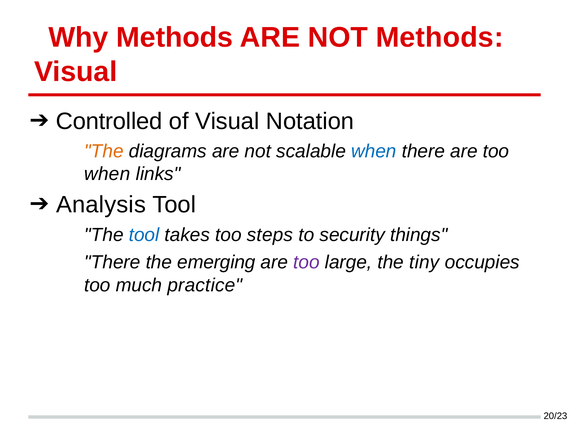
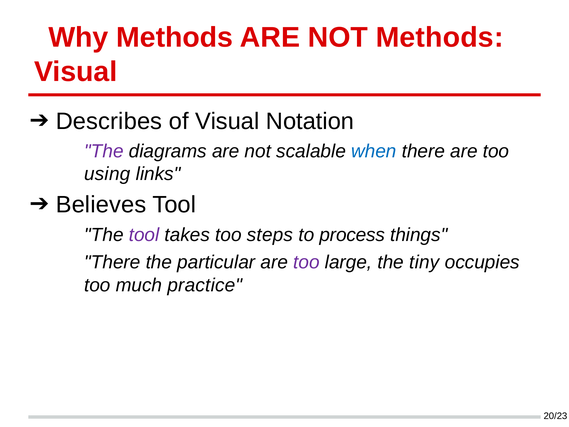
Controlled: Controlled -> Describes (109, 121)
The colour: orange -> purple (104, 151)
when: when -> using (107, 174)
Analysis: Analysis -> Believes (101, 205)
tool colour: blue -> purple (144, 235)
security: security -> process (352, 235)
emerging: emerging -> particular (216, 262)
